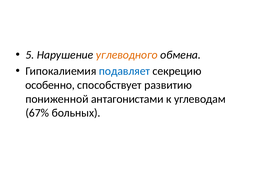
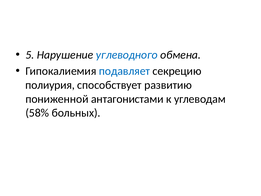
углеводного colour: orange -> blue (127, 55)
особенно: особенно -> полиурия (50, 85)
67%: 67% -> 58% (37, 113)
